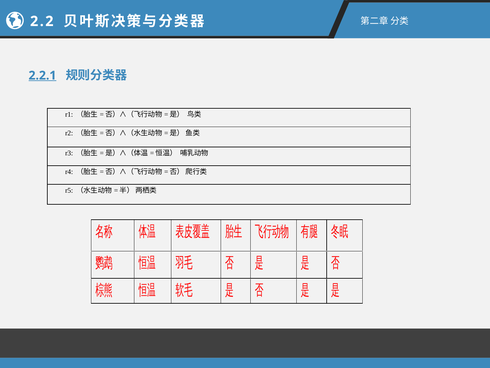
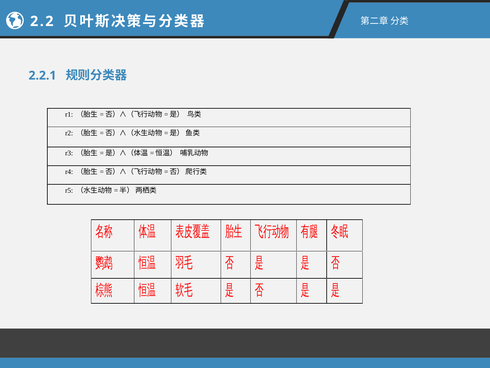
2.2.1 underline: present -> none (42, 75)
